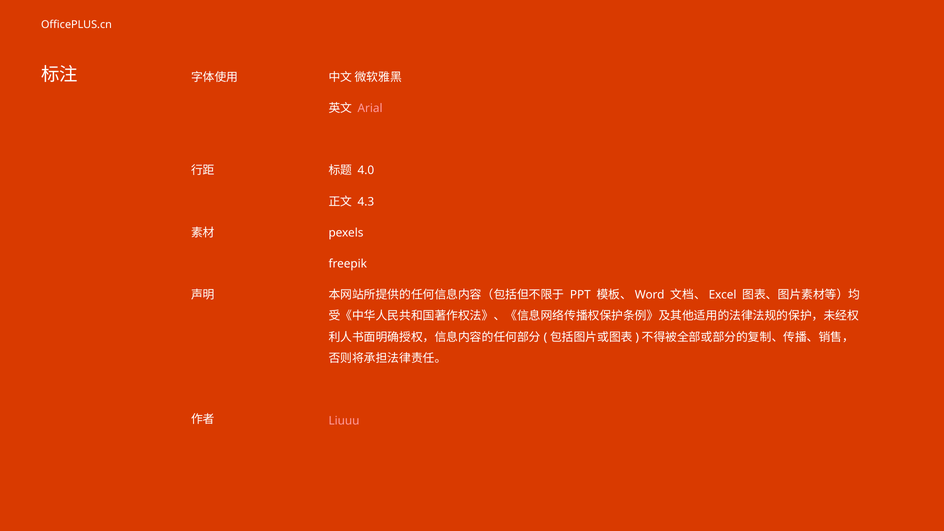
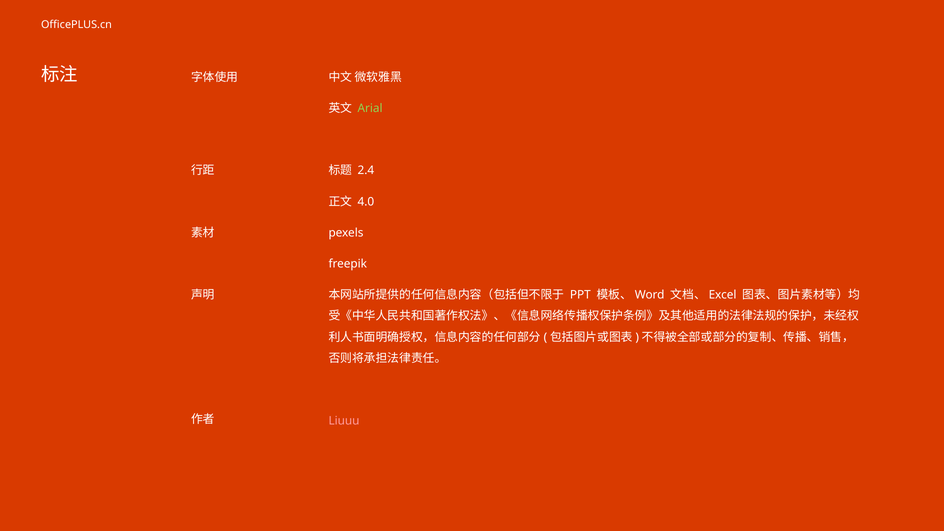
Arial colour: pink -> light green (370, 108)
4.0: 4.0 -> 2.4 (366, 171)
4.3: 4.3 -> 4.0 (366, 202)
